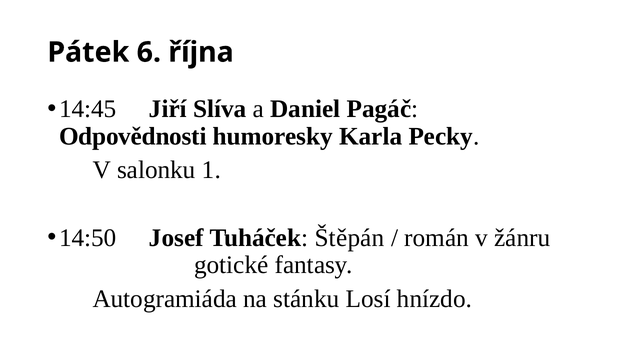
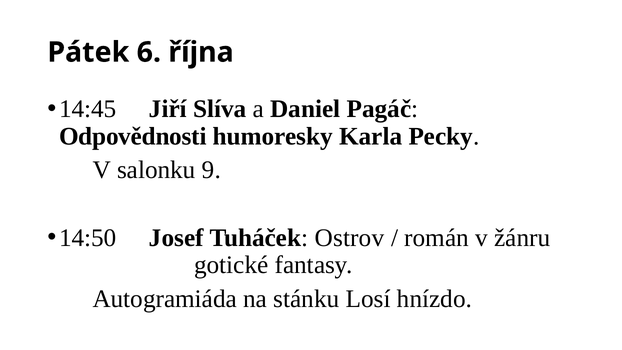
1: 1 -> 9 (211, 170)
Štěpán: Štěpán -> Ostrov (350, 238)
